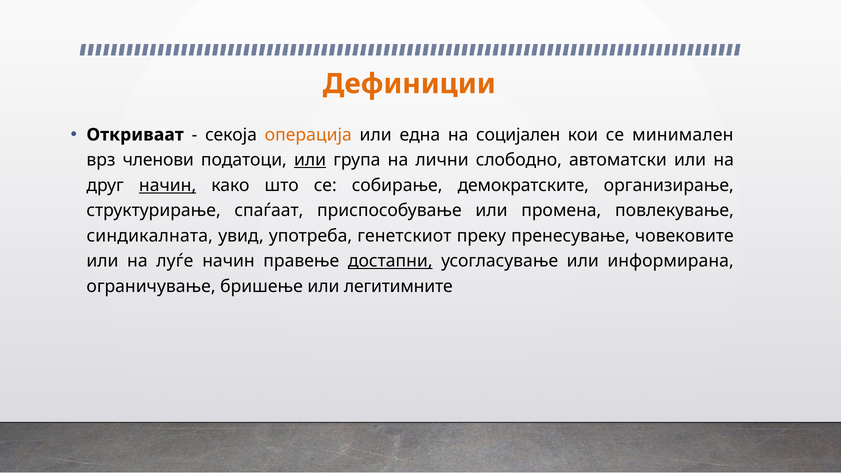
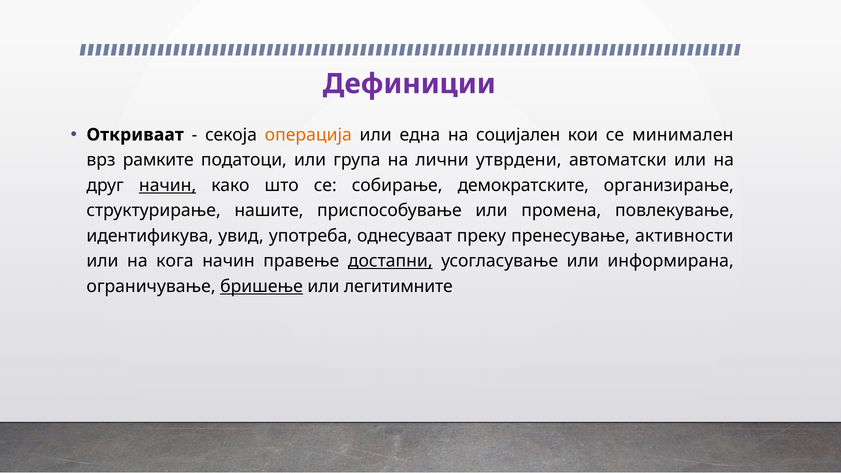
Дефиниции colour: orange -> purple (409, 84)
членови: членови -> рамките (158, 160)
или underline: present -> none (310, 160)
слободно: слободно -> утврдени (519, 160)
спаѓаат: спаѓаат -> нашите (269, 211)
синдикалната: синдикалната -> идентификува (150, 236)
генетскиот: генетскиот -> однесуваат (405, 236)
човековите: човековите -> активности (684, 236)
луѓе: луѓе -> кога (175, 261)
бришење underline: none -> present (262, 286)
